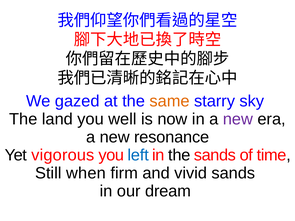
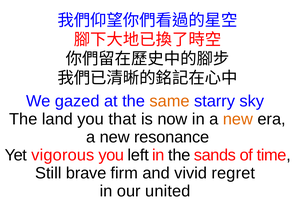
well: well -> that (122, 119)
new colour: purple -> orange (238, 119)
left colour: blue -> black (138, 155)
when: when -> brave (86, 173)
vivid sands: sands -> regret (233, 173)
dream: dream -> united (168, 191)
